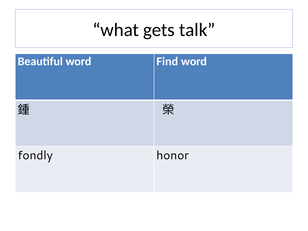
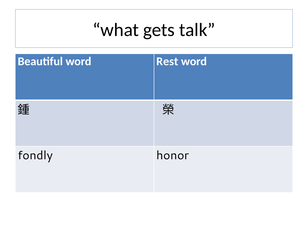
Find: Find -> Rest (167, 61)
